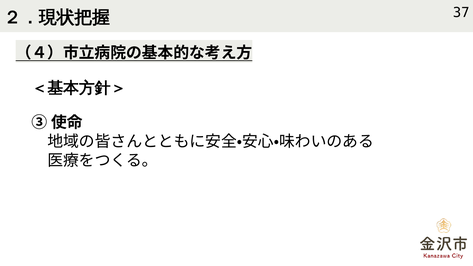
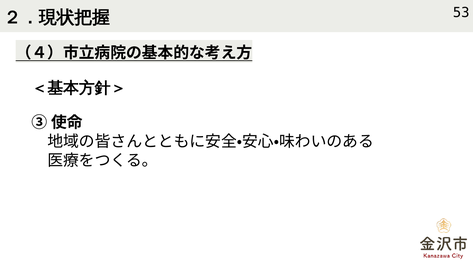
37: 37 -> 53 (461, 13)
